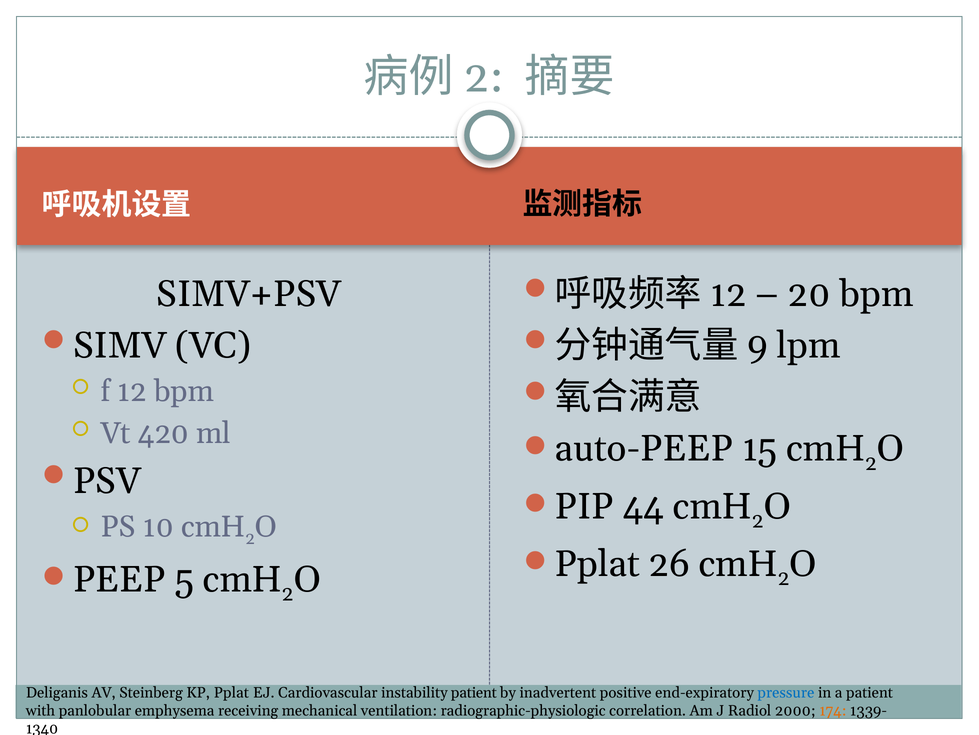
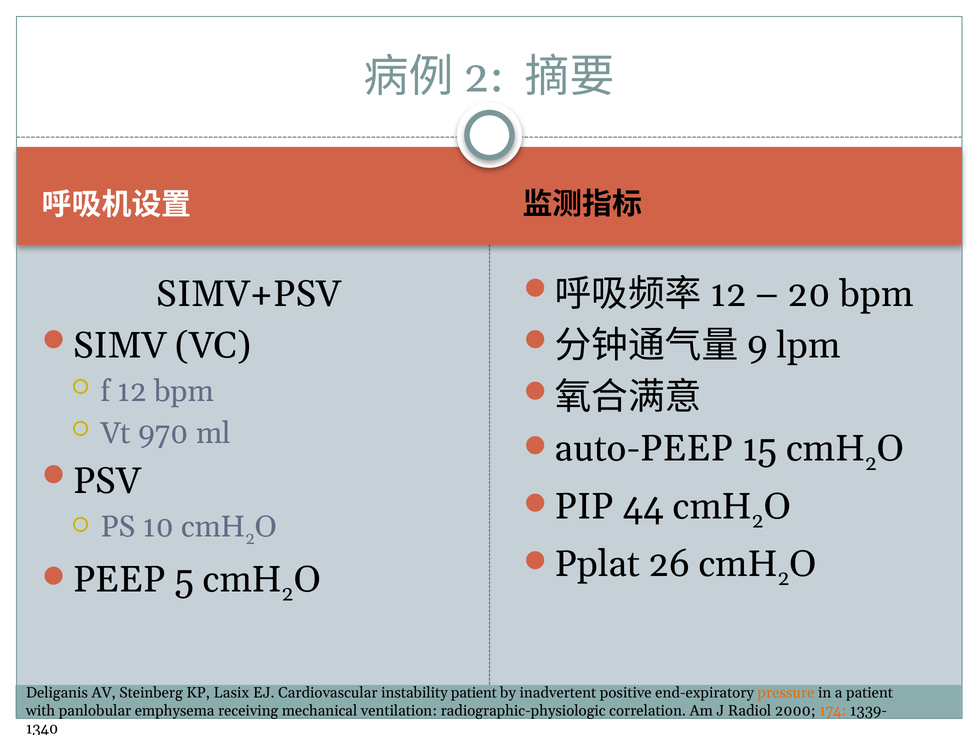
420: 420 -> 970 (163, 433)
KP Pplat: Pplat -> Lasix (231, 692)
pressure colour: blue -> orange (786, 692)
